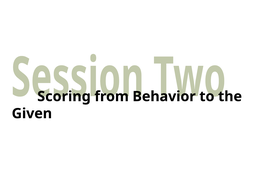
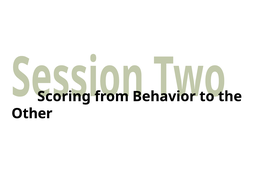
Given: Given -> Other (32, 114)
